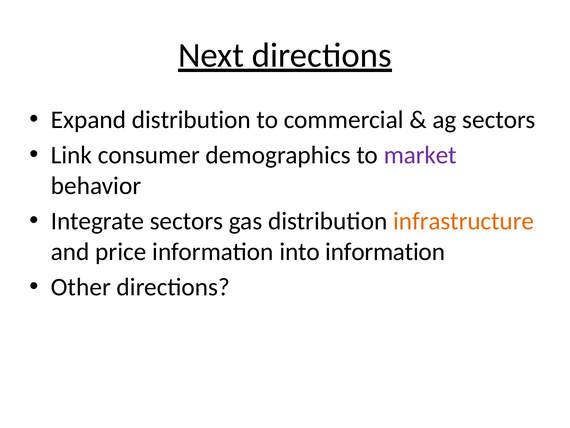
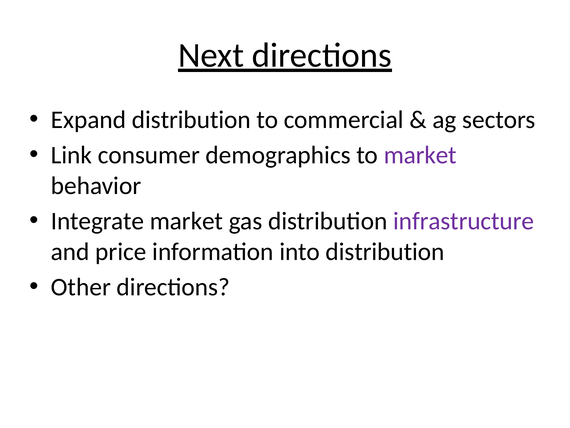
Integrate sectors: sectors -> market (186, 221)
infrastructure colour: orange -> purple (464, 221)
into information: information -> distribution (385, 251)
